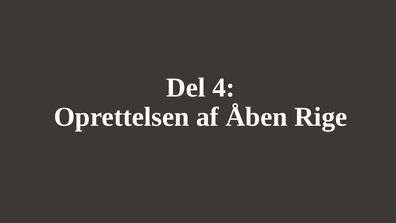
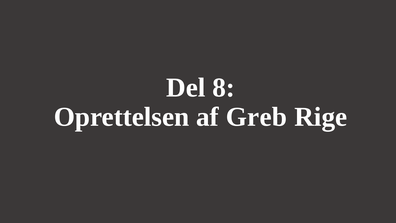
4: 4 -> 8 (224, 87)
Åben: Åben -> Greb (256, 117)
